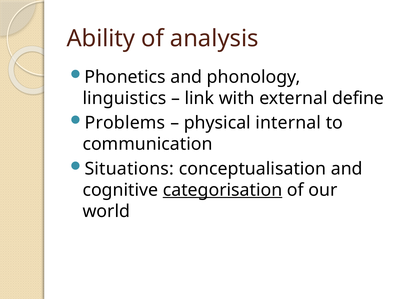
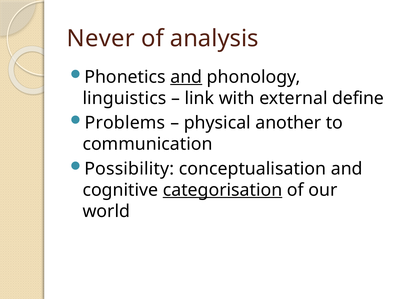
Ability: Ability -> Never (101, 39)
and underline: none -> present (186, 77)
internal: internal -> another (288, 123)
Situations: Situations -> Possibility (129, 169)
